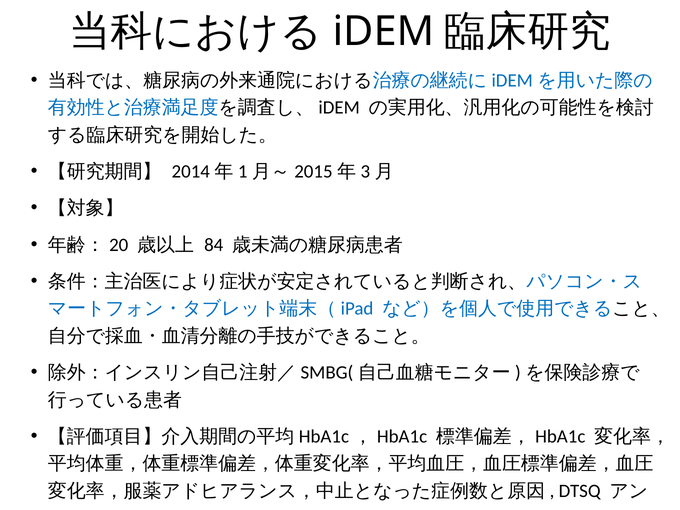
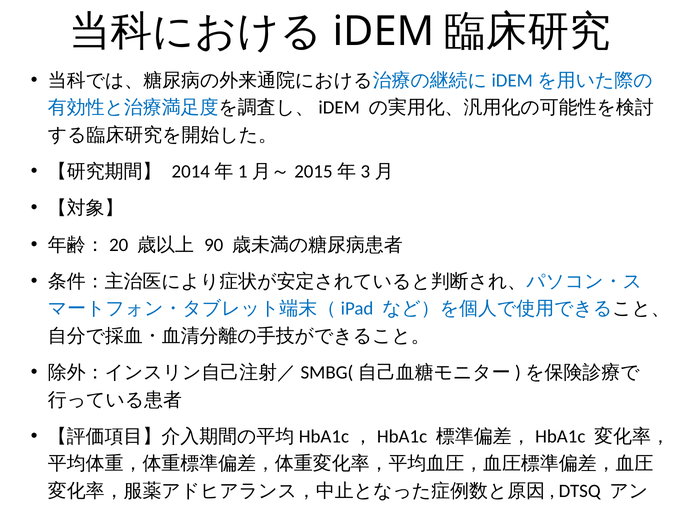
84: 84 -> 90 (214, 245)
